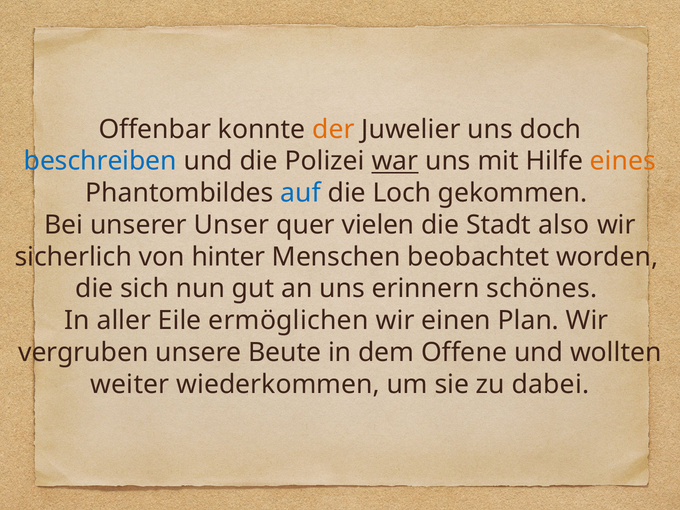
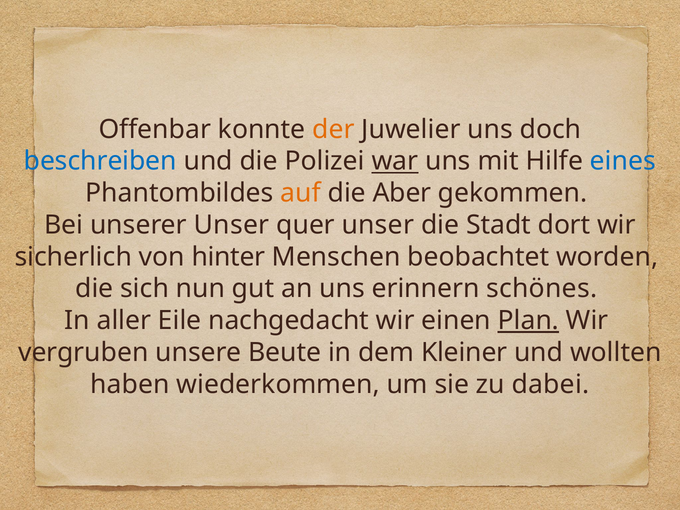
eines colour: orange -> blue (623, 161)
auf colour: blue -> orange (301, 193)
Loch: Loch -> Aber (402, 193)
quer vielen: vielen -> unser (378, 225)
also: also -> dort (564, 225)
ermöglichen: ermöglichen -> nachgedacht (289, 321)
Plan underline: none -> present (528, 321)
Offene: Offene -> Kleiner (464, 352)
weiter: weiter -> haben (130, 384)
